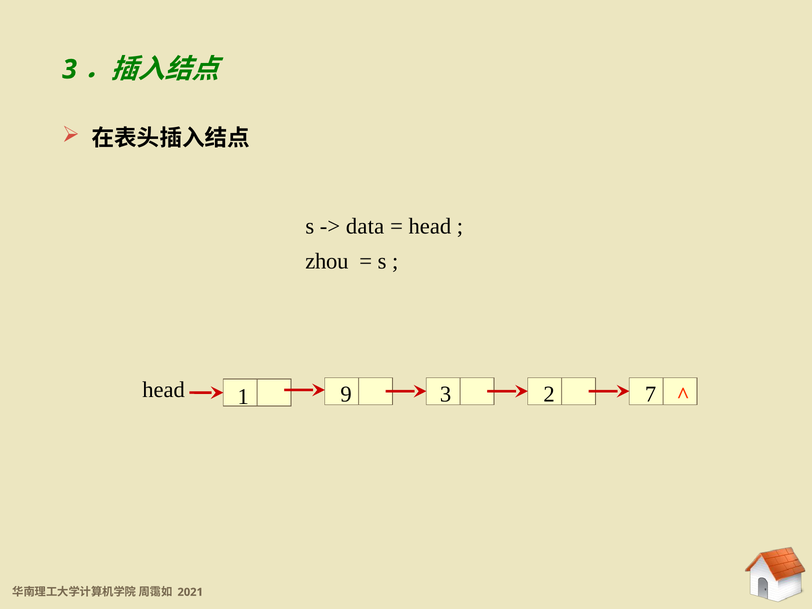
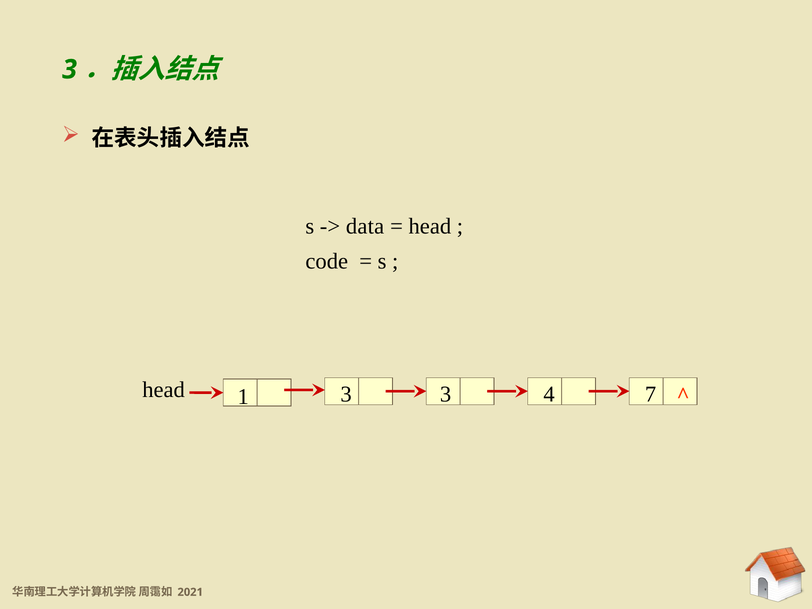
zhou: zhou -> code (327, 261)
2: 2 -> 4 (549, 394)
1 9: 9 -> 3 (346, 394)
